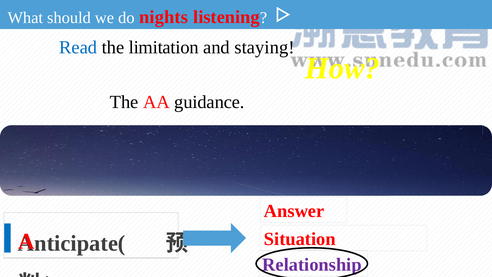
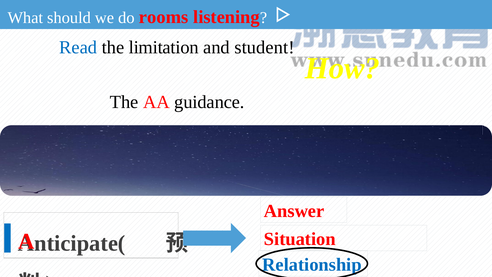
nights: nights -> rooms (164, 17)
staying: staying -> student (265, 47)
Relationship colour: purple -> blue (312, 264)
